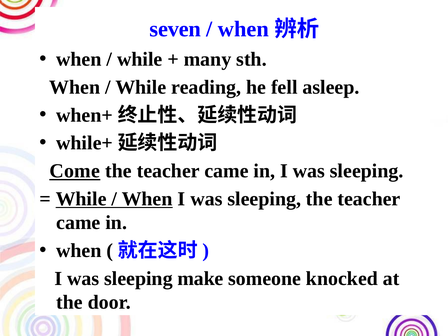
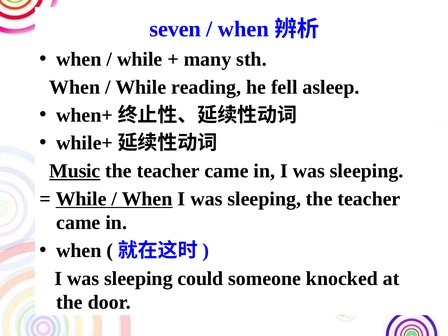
Come: Come -> Music (75, 171)
make: make -> could (200, 278)
